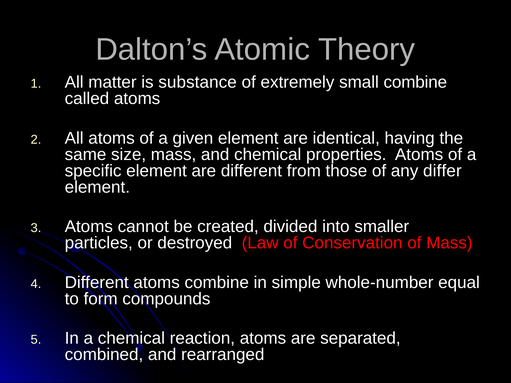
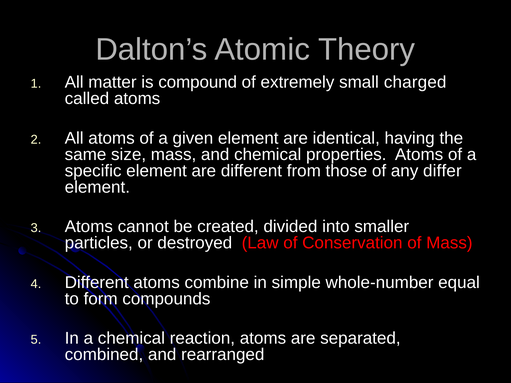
substance: substance -> compound (198, 82)
small combine: combine -> charged (415, 82)
